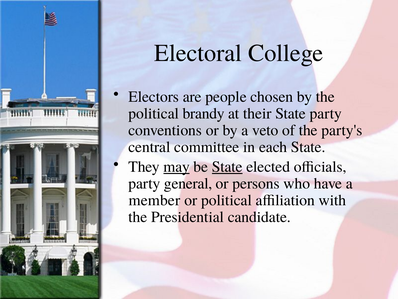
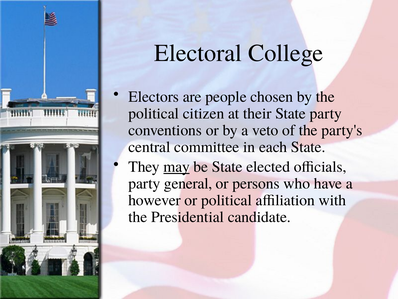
brandy: brandy -> citizen (204, 113)
State underline: present -> none (227, 166)
member: member -> however (155, 200)
